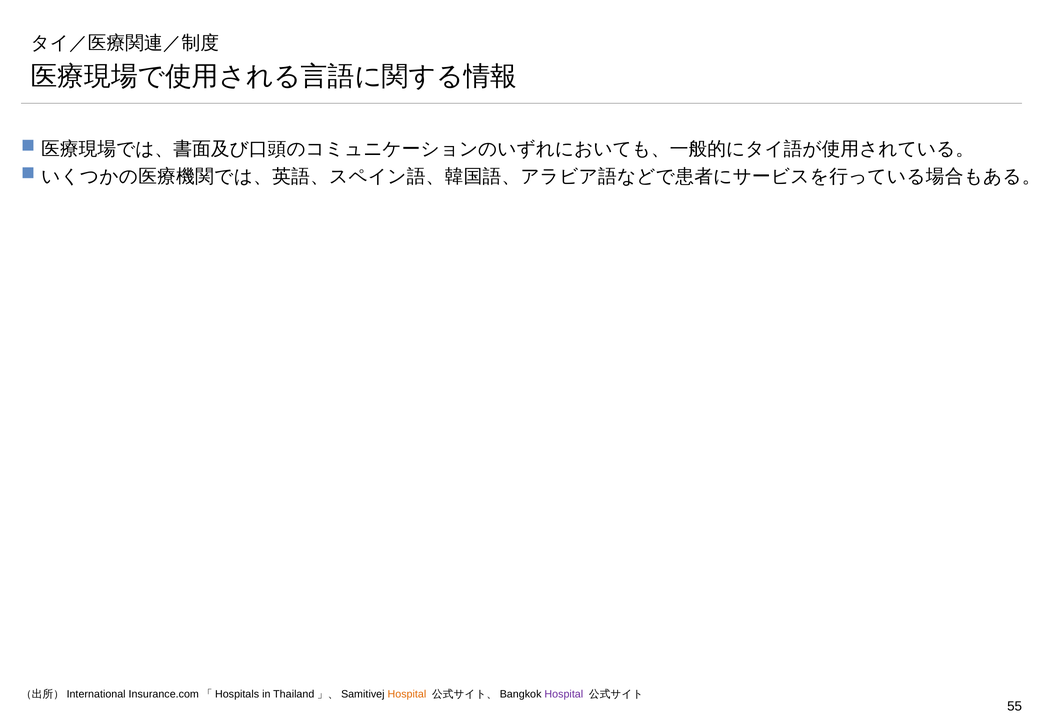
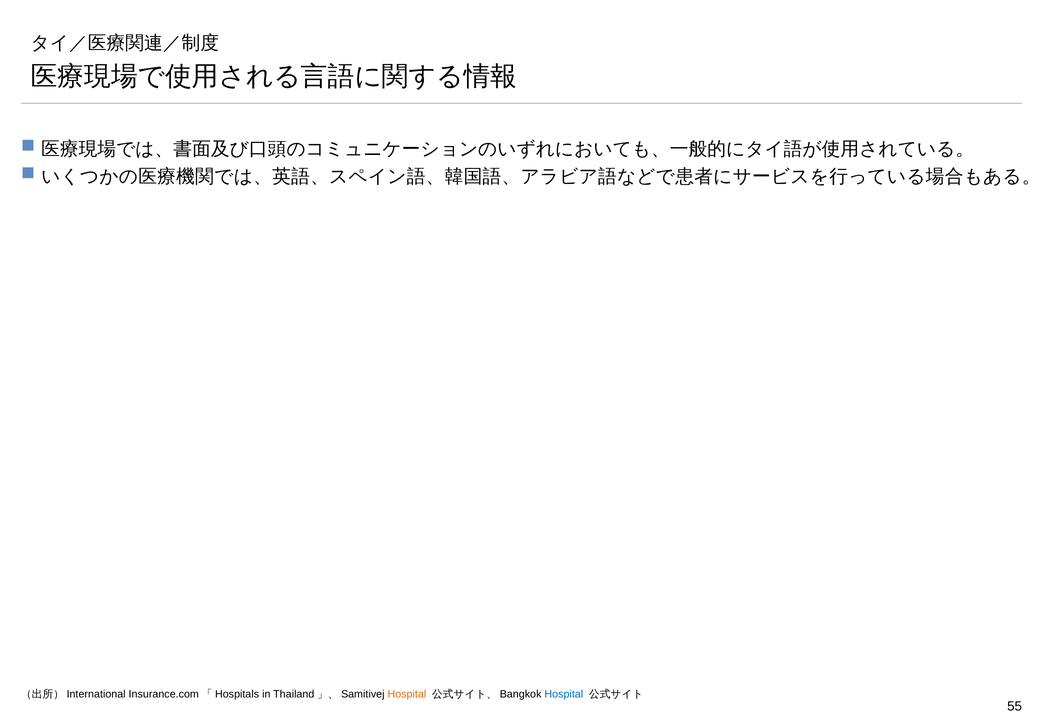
Hospital colour: purple -> blue (564, 694)
